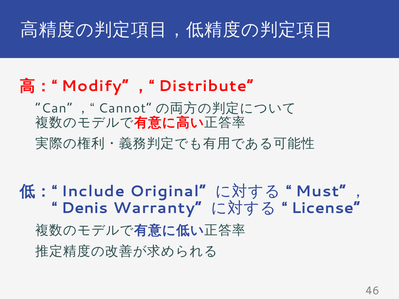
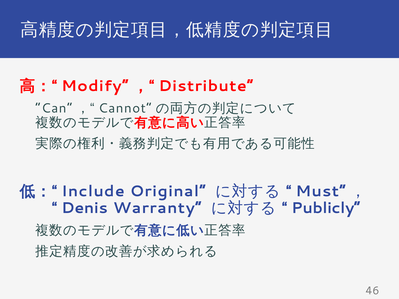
License: License -> Publicly (326, 208)
